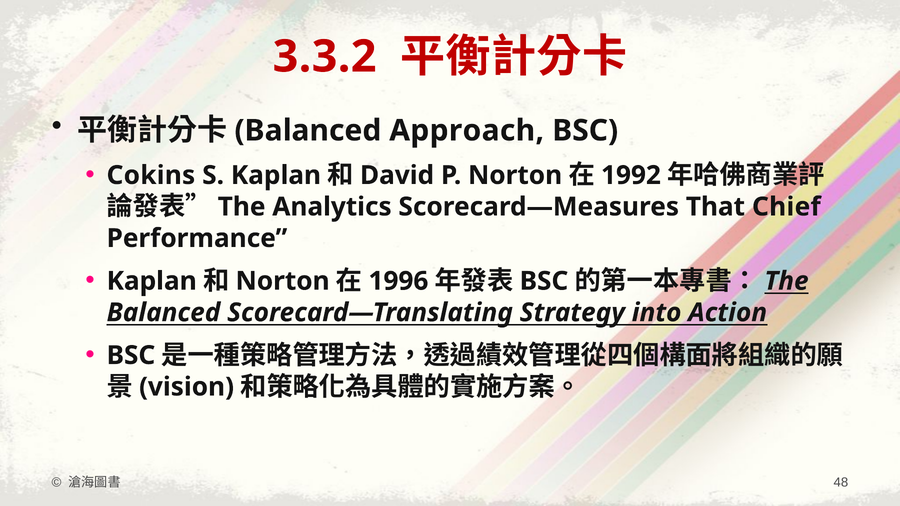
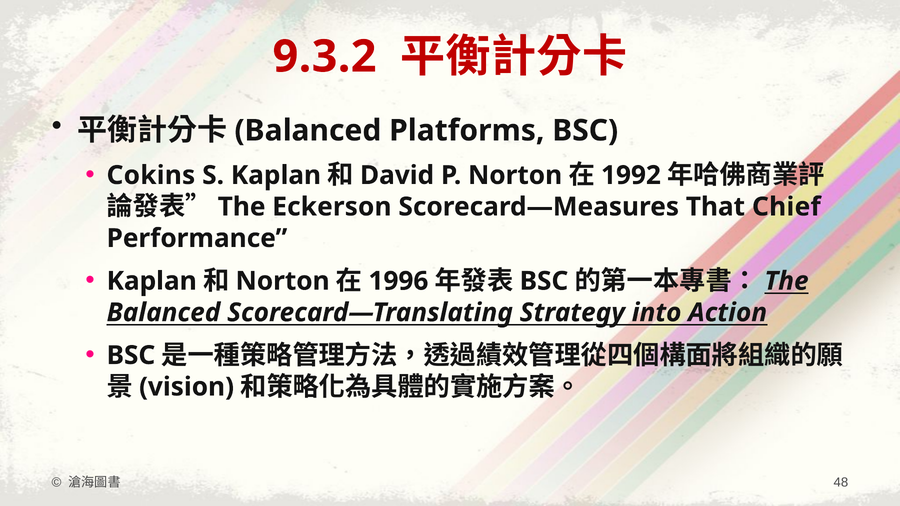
3.3.2: 3.3.2 -> 9.3.2 (325, 57)
Approach: Approach -> Platforms (467, 131)
Analytics: Analytics -> Eckerson (332, 207)
